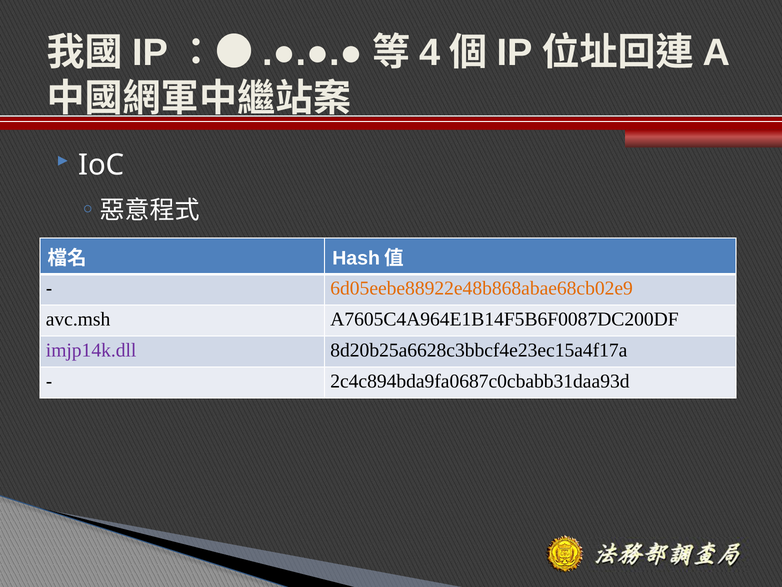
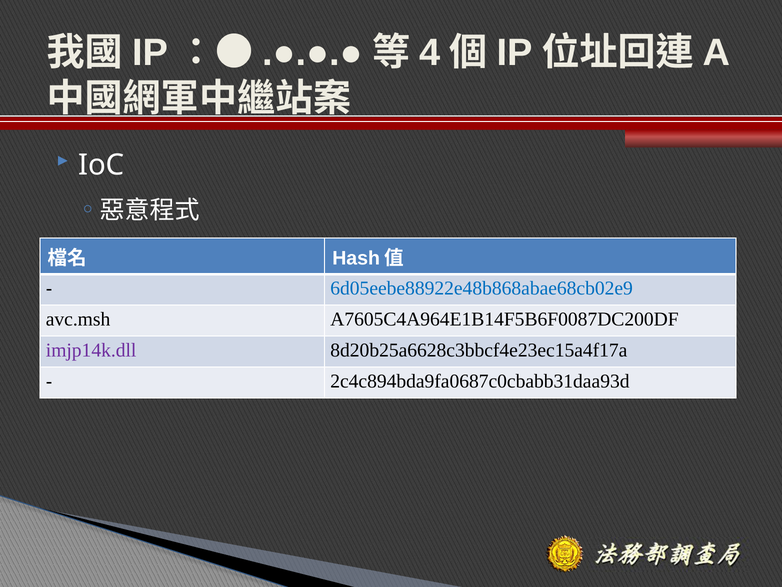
6d05eebe88922e48b868abae68cb02e9 colour: orange -> blue (482, 288)
